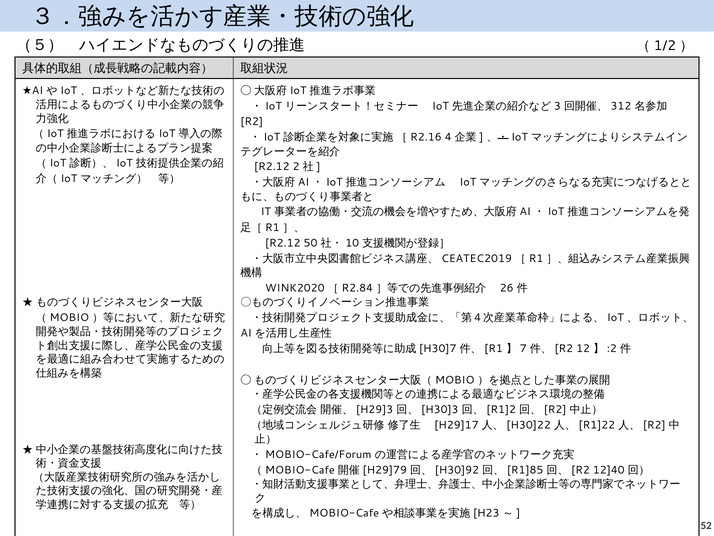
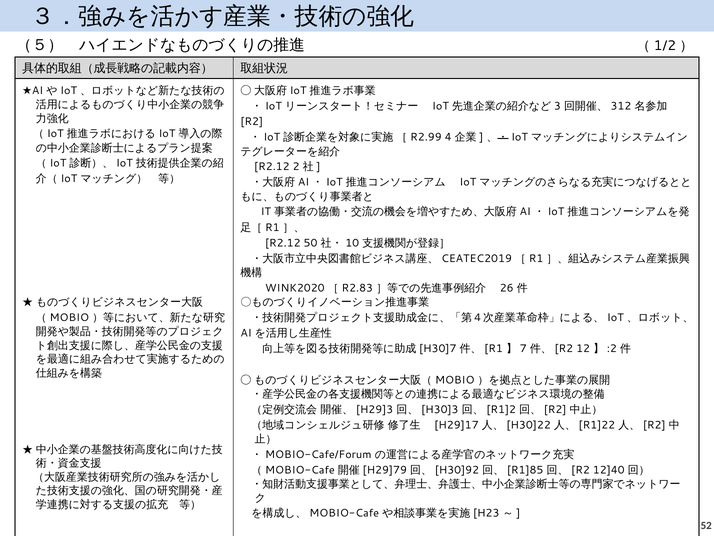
R2.16: R2.16 -> R2.99 (426, 137)
R2.84: R2.84 -> R2.83 (357, 288)
